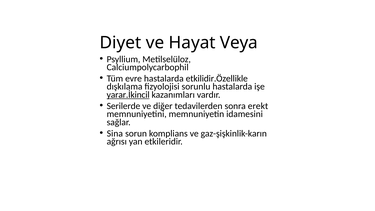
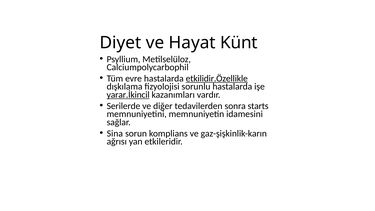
Veya: Veya -> Künt (239, 43)
etkilidir.Özellikle underline: none -> present (217, 79)
erekt: erekt -> starts (258, 106)
